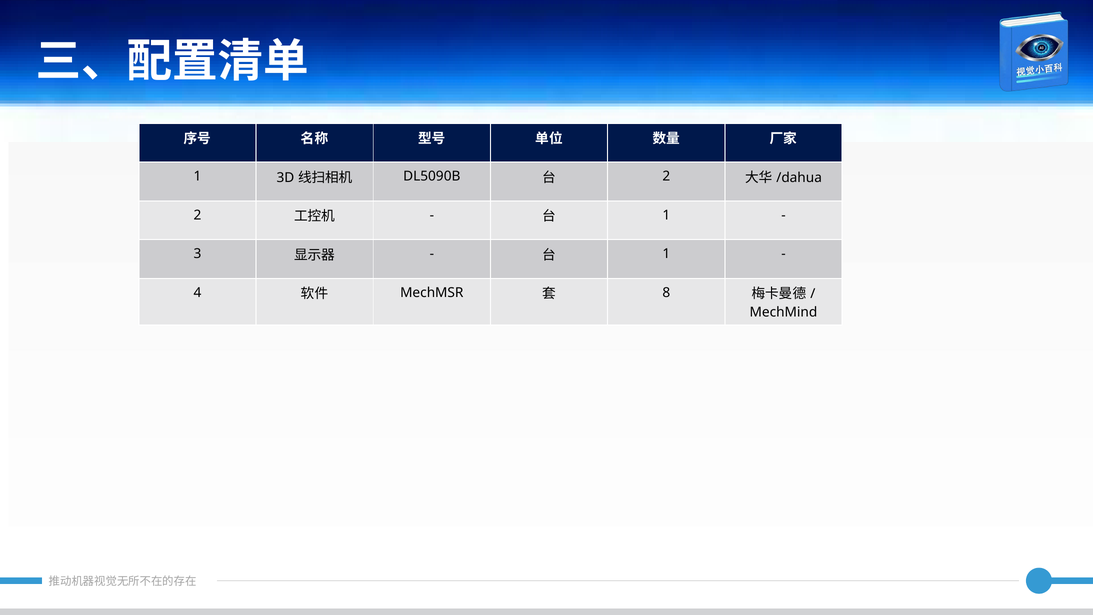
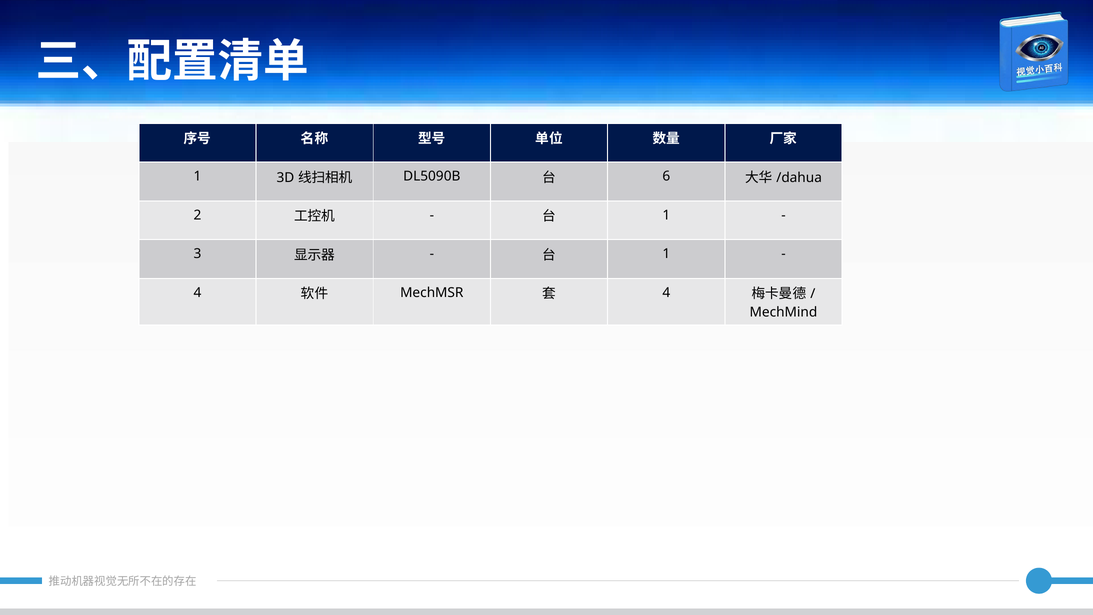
2: 2 -> 6 (666, 176)
8: 8 -> 4 (666, 293)
